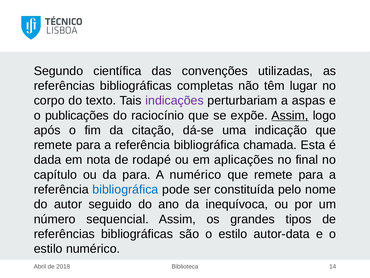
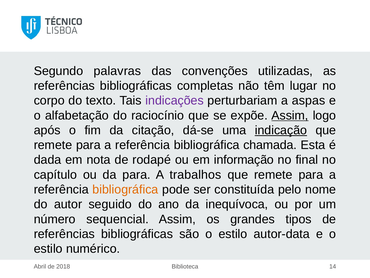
científica: científica -> palavras (117, 71)
publicações: publicações -> alfabetação (77, 115)
indicação underline: none -> present (281, 130)
aplicações: aplicações -> informação (244, 160)
A numérico: numérico -> trabalhos (195, 174)
bibliográfica colour: blue -> orange (125, 189)
